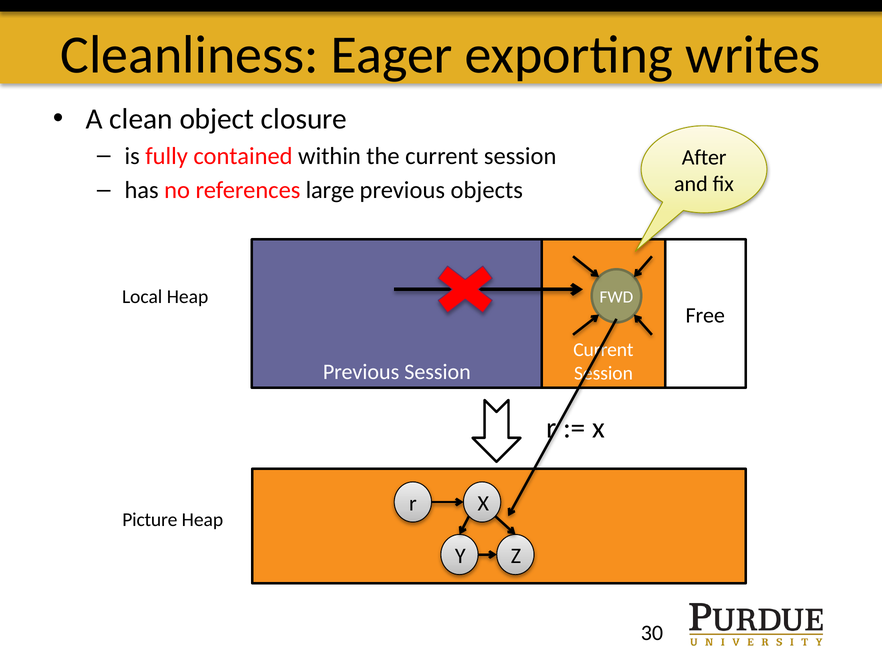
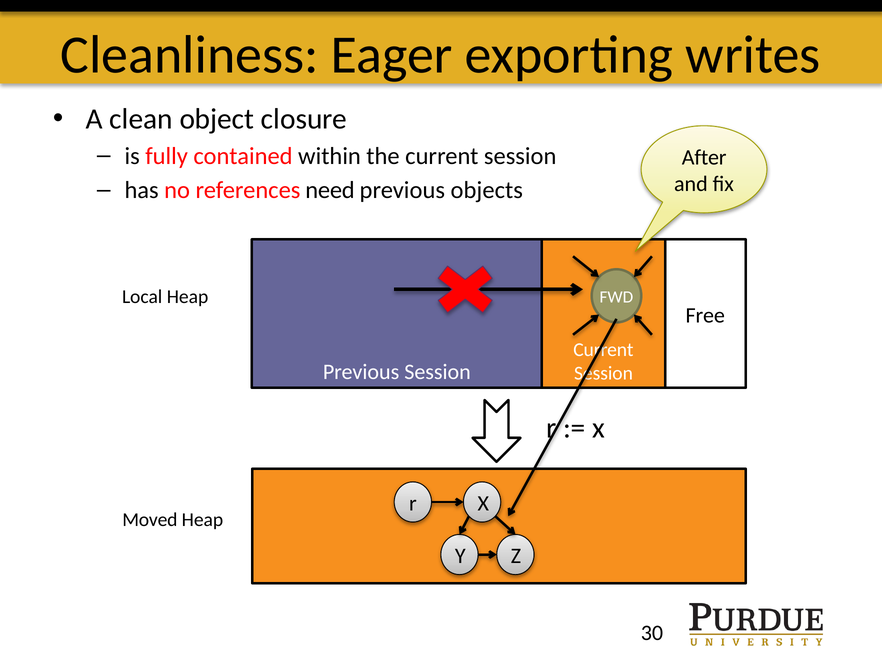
large: large -> need (330, 190)
Picture: Picture -> Moved (150, 519)
